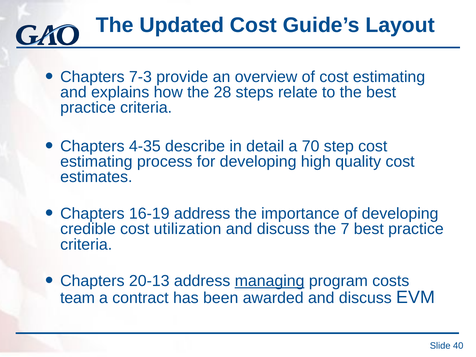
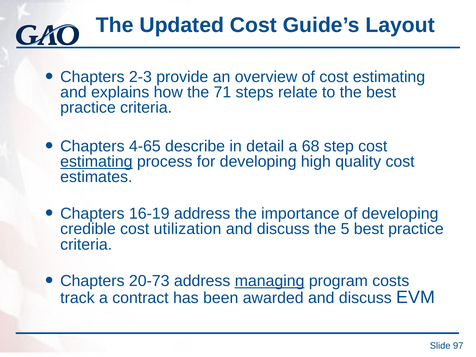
7-3: 7-3 -> 2-3 (140, 77)
28: 28 -> 71 (222, 92)
4-35: 4-35 -> 4-65 (145, 146)
70: 70 -> 68 (311, 146)
estimating underline: none -> present (96, 162)
7: 7 -> 5 (345, 229)
20-13: 20-13 -> 20-73 (149, 281)
team: team -> track (77, 298)
40: 40 -> 97 (458, 346)
